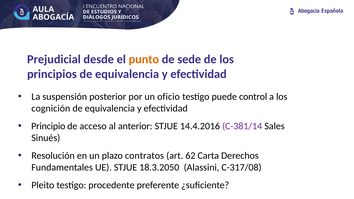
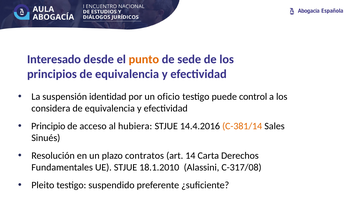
Prejudicial: Prejudicial -> Interesado (54, 59)
posterior: posterior -> identidad (108, 97)
cognición: cognición -> considera (51, 109)
anterior: anterior -> hubiera (135, 126)
C-381/14 colour: purple -> orange (242, 126)
62: 62 -> 14 (190, 156)
18.3.2050: 18.3.2050 -> 18.1.2010 (159, 168)
procedente: procedente -> suspendido (111, 185)
